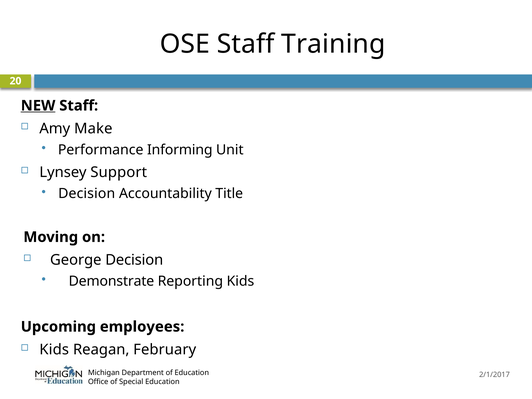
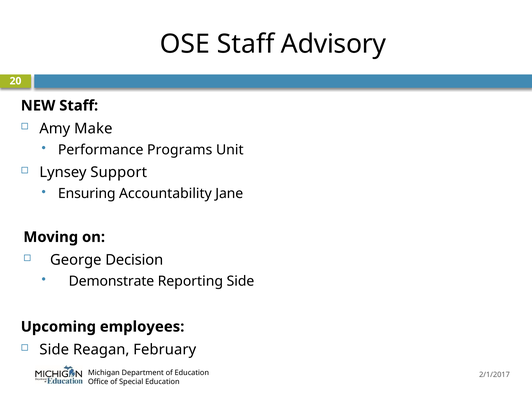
Training: Training -> Advisory (334, 44)
NEW underline: present -> none (38, 106)
Informing: Informing -> Programs (180, 150)
Decision: Decision -> Ensuring (87, 194)
Title: Title -> Jane (229, 194)
Reporting Kids: Kids -> Side (240, 281)
Kids: Kids -> Side (54, 350)
